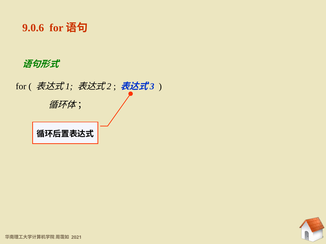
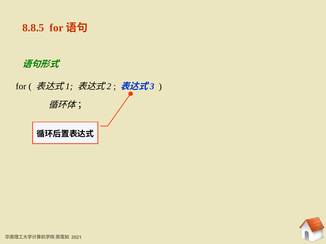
9.0.6: 9.0.6 -> 8.8.5 (33, 28)
